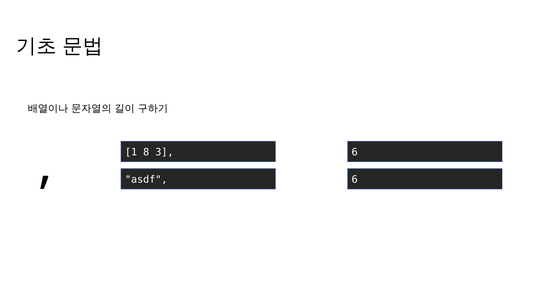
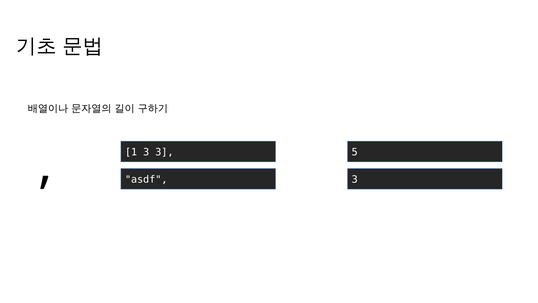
1 8: 8 -> 3 (146, 152)
3 6: 6 -> 5 (355, 152)
asdf 6: 6 -> 3 (355, 179)
